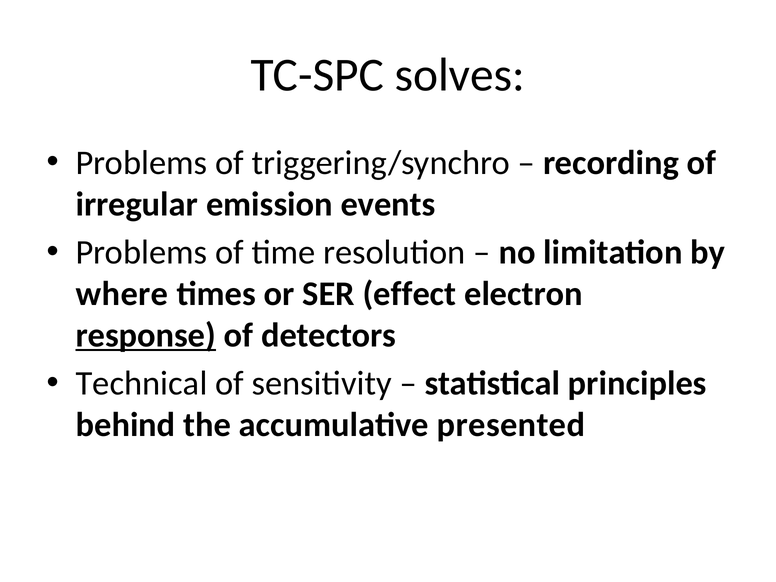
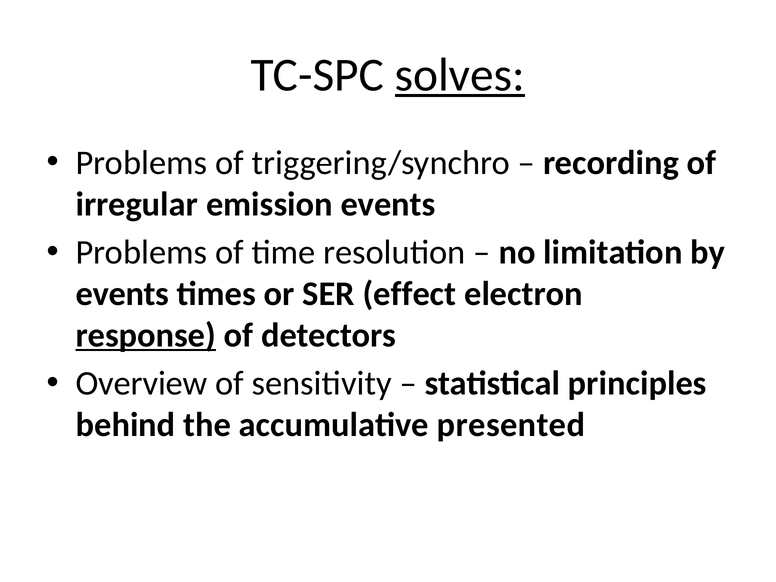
solves underline: none -> present (460, 75)
where: where -> events (122, 294)
Technical: Technical -> Overview (142, 384)
